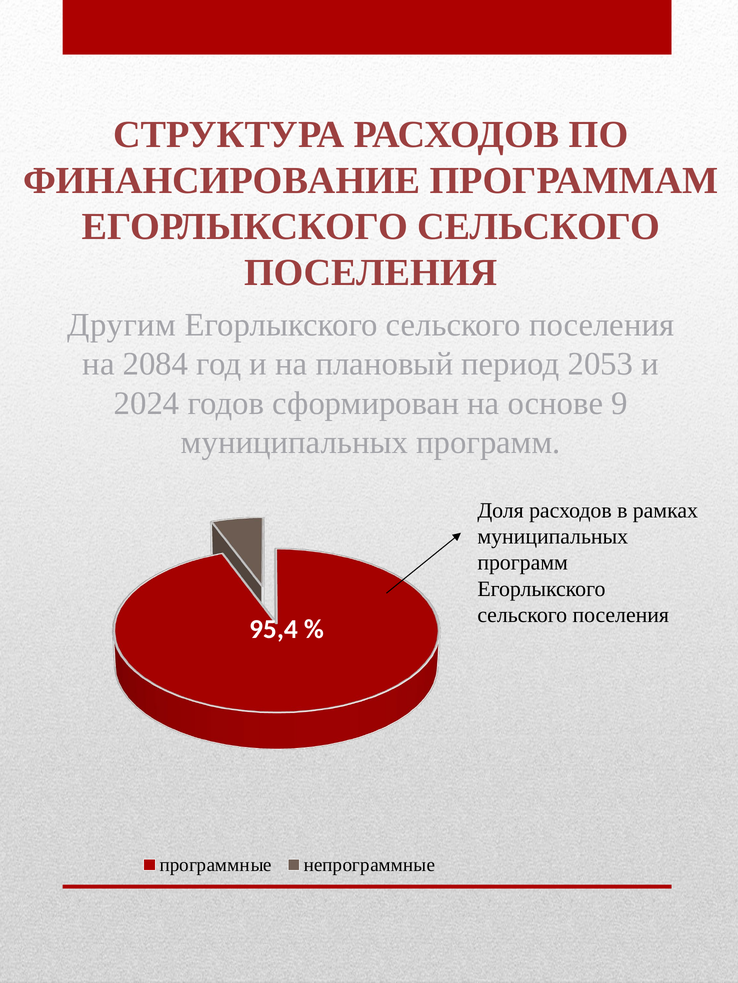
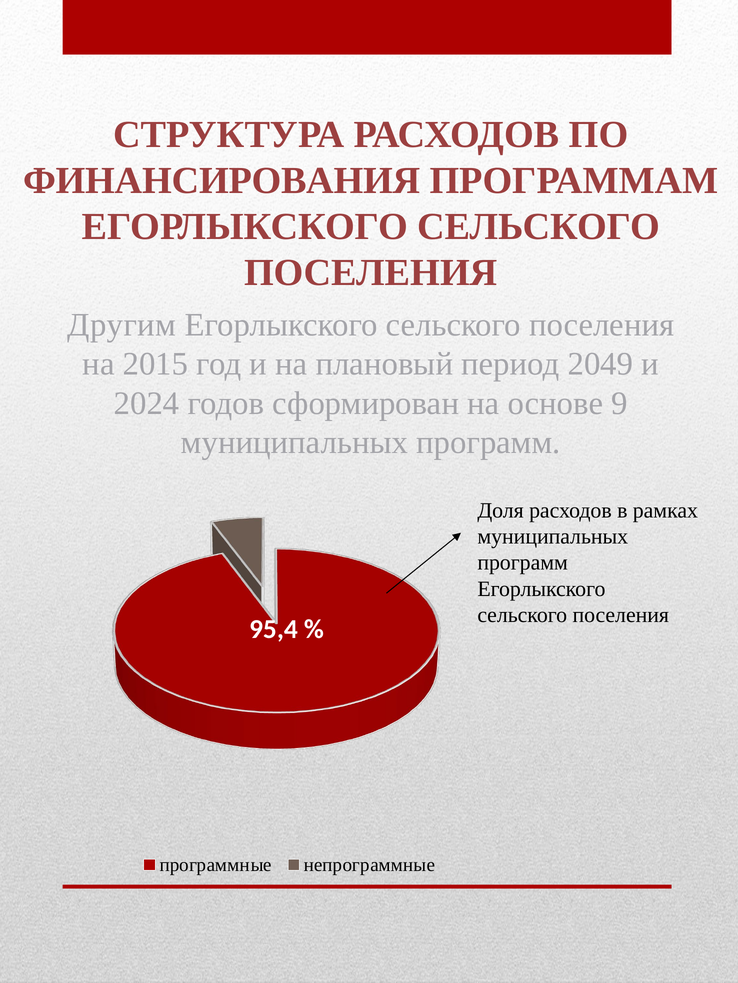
ФИНАНСИРОВАНИЕ: ФИНАНСИРОВАНИЕ -> ФИНАНСИРОВАНИЯ (222, 181)
2084: 2084 -> 2015 (155, 364)
2053: 2053 -> 2049 (600, 364)
